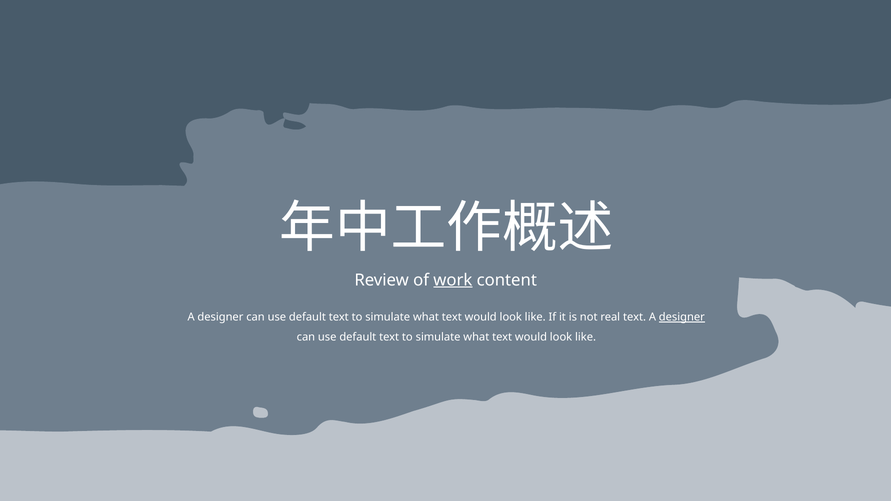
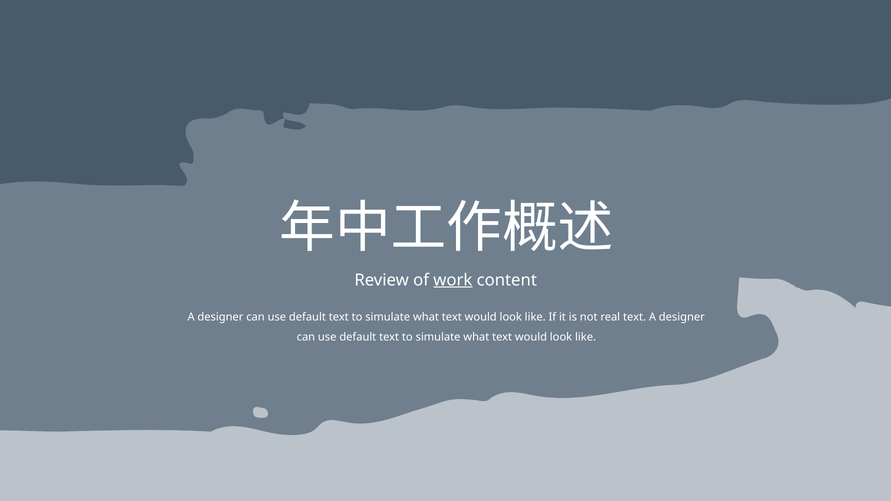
designer underline: present -> none (682, 317)
